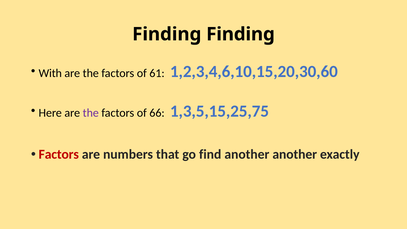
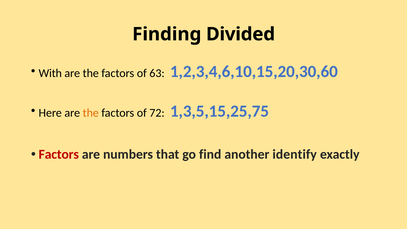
Finding Finding: Finding -> Divided (241, 34)
61: 61 -> 63 (157, 73)
the colour: purple -> orange (91, 113)
66: 66 -> 72 (157, 113)
another another: another -> identify (295, 154)
